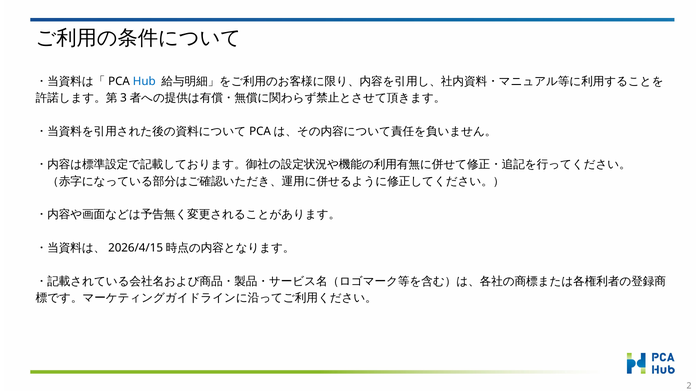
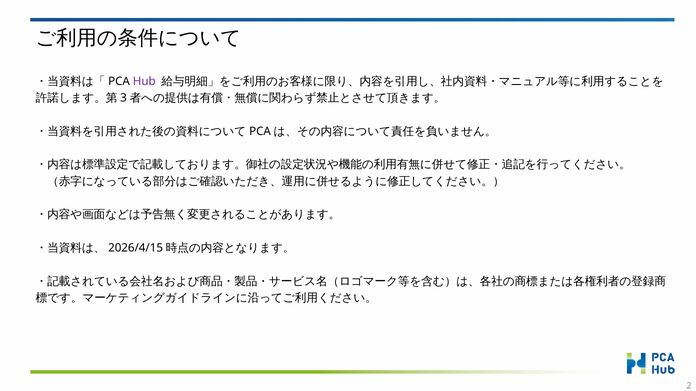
Hub colour: blue -> purple (144, 81)
